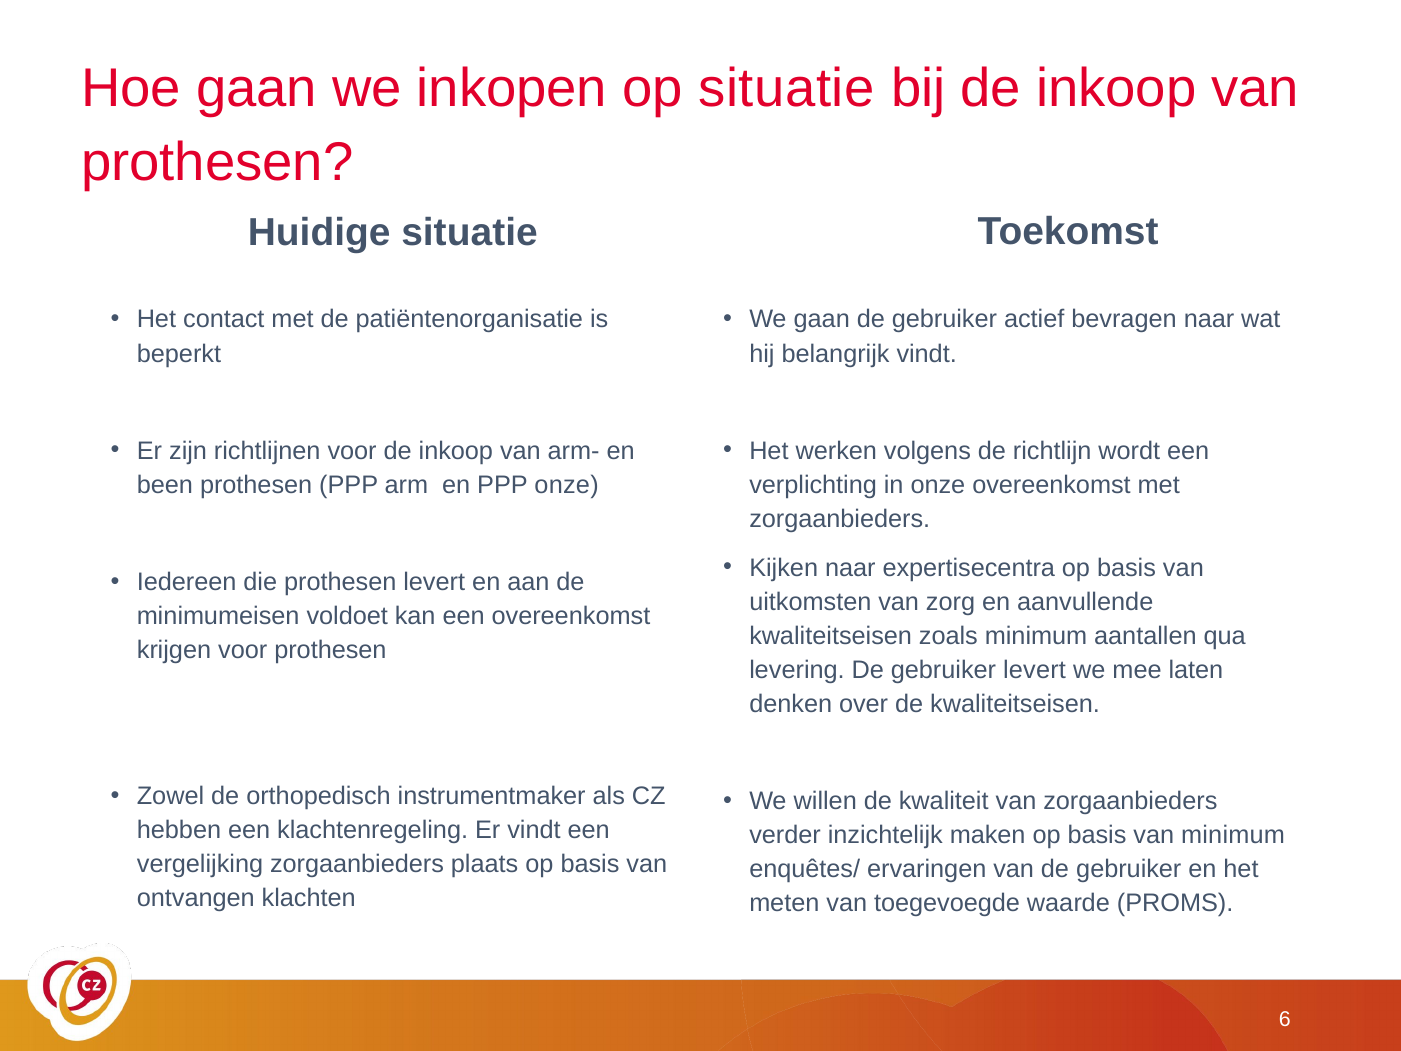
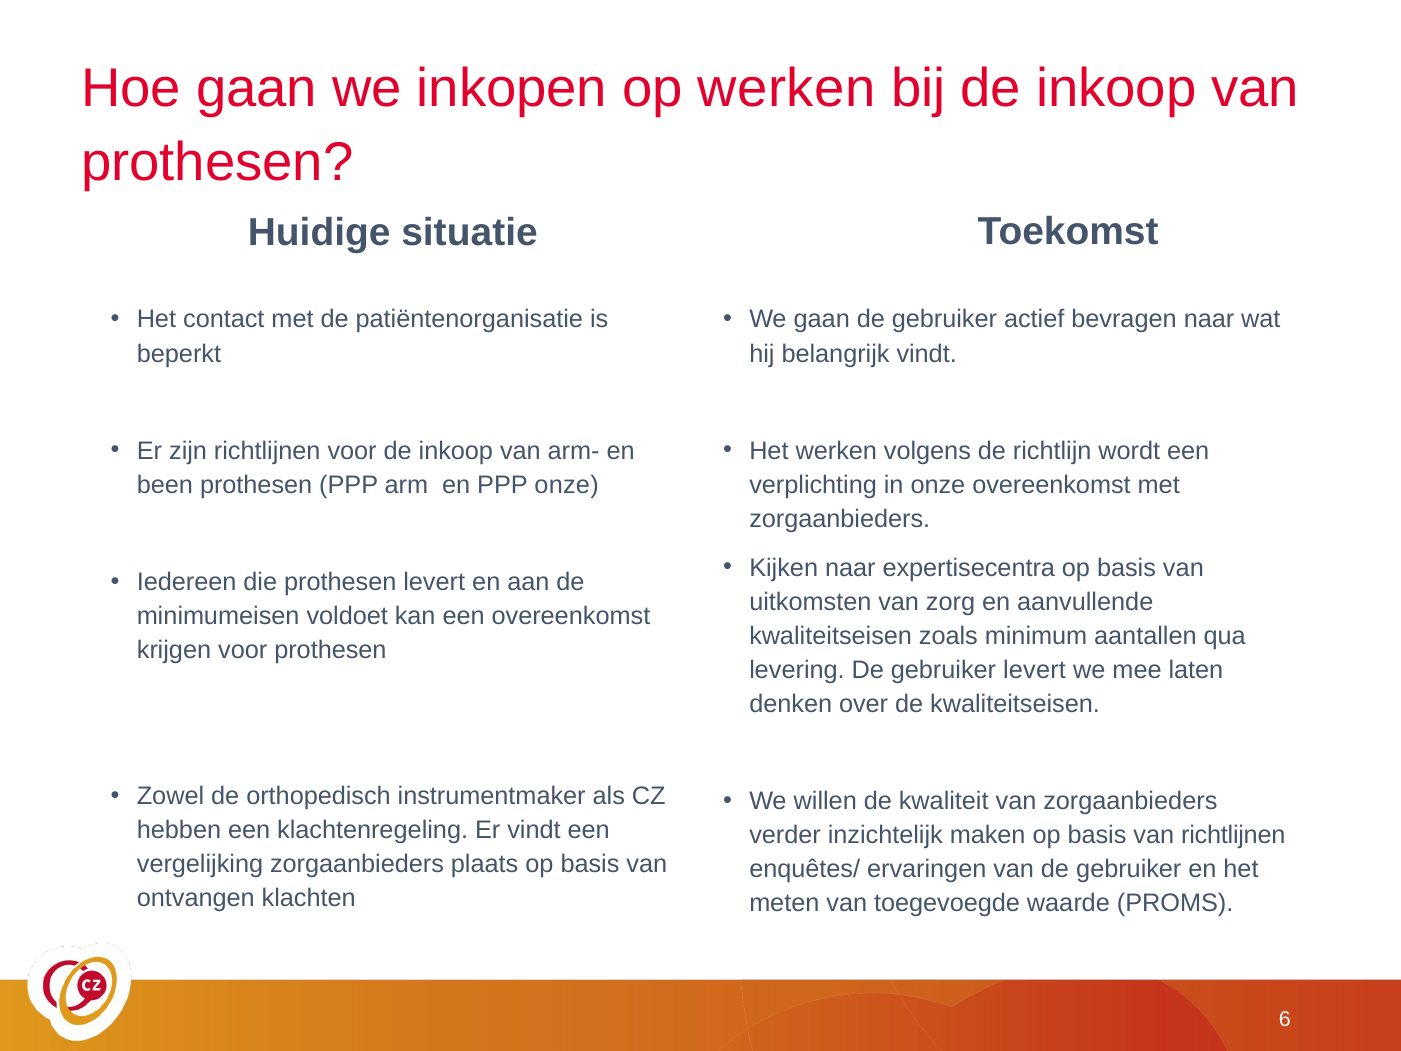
op situatie: situatie -> werken (787, 89)
van minimum: minimum -> richtlijnen (1233, 835)
